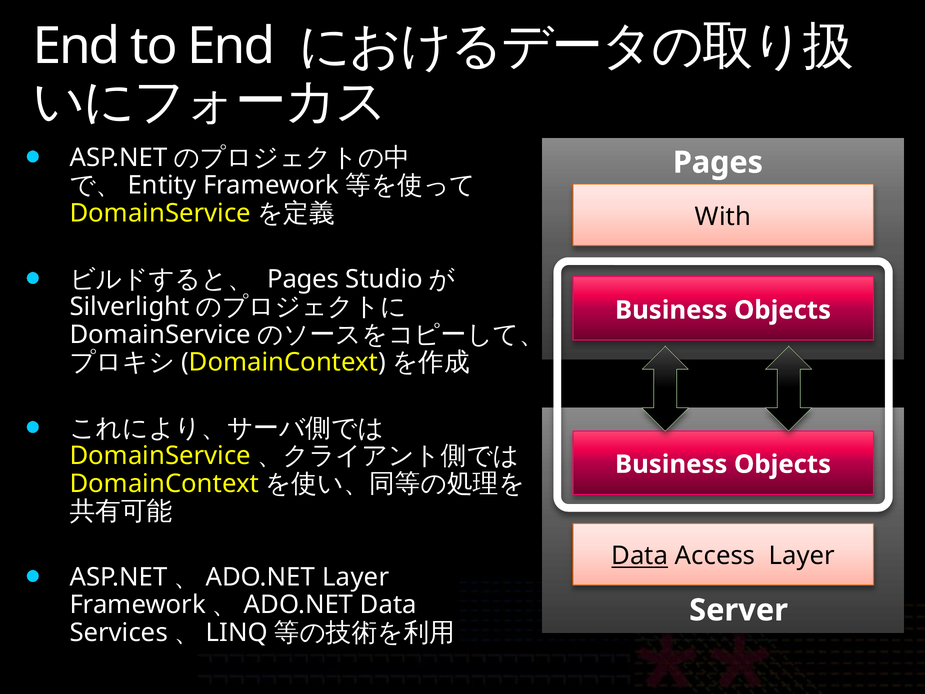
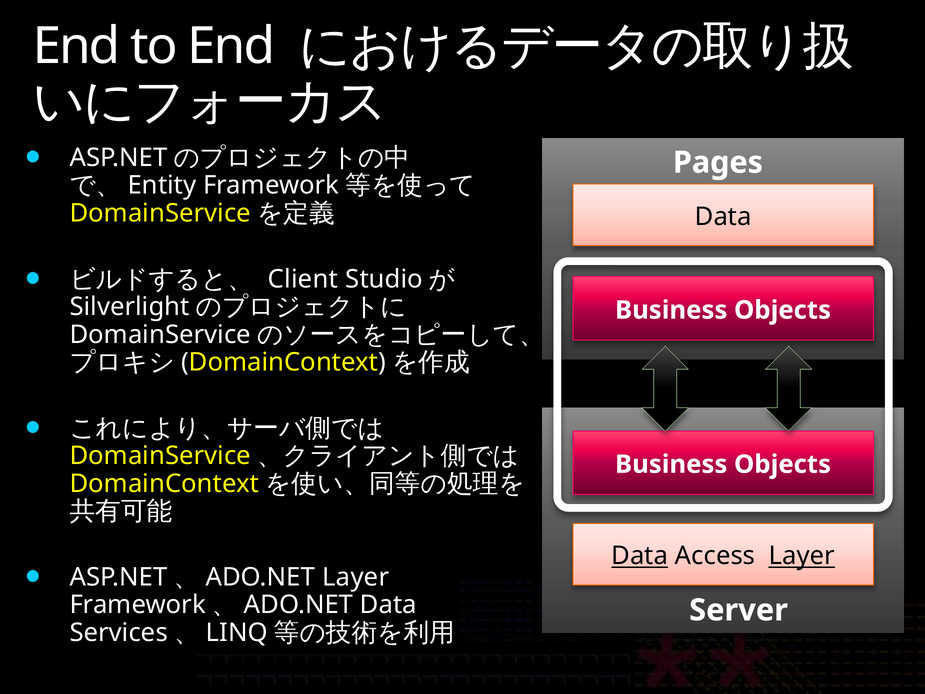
With: With -> Data (723, 217)
Pages: Pages -> Client (303, 279)
Layer underline: none -> present (802, 556)
